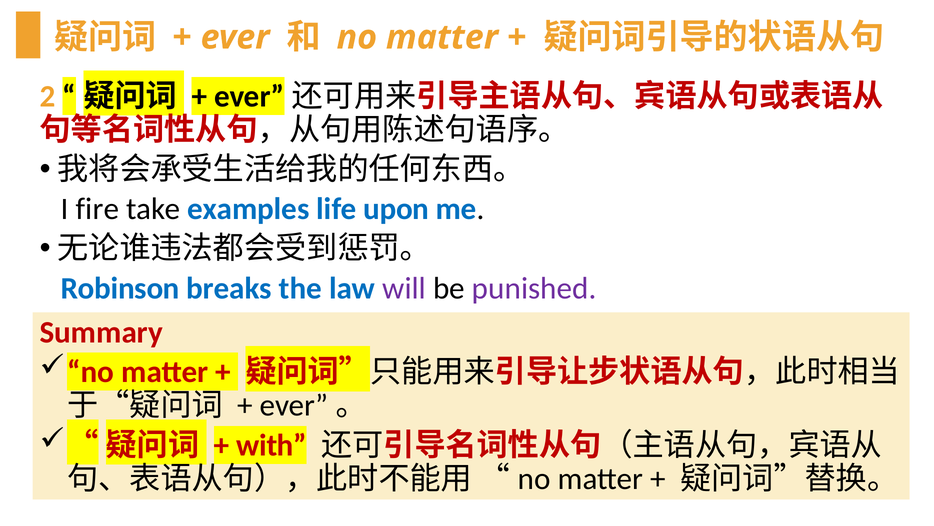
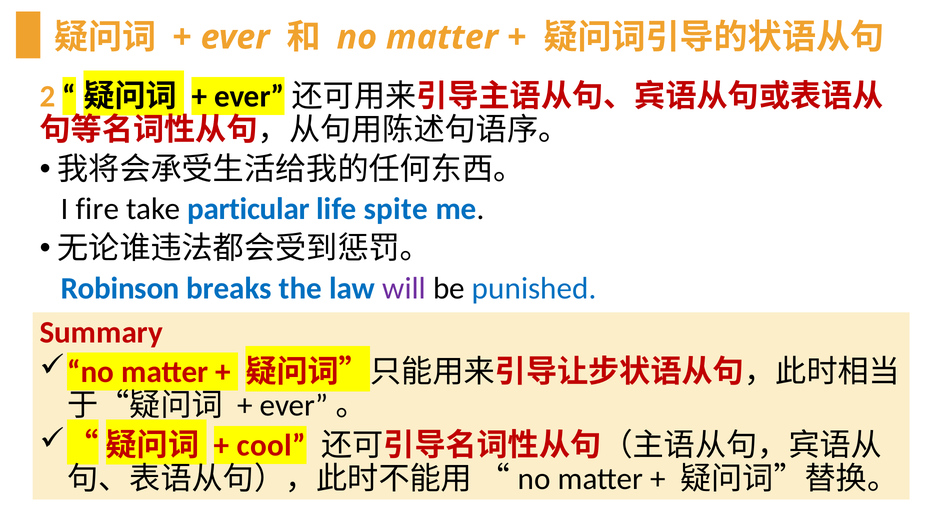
examples: examples -> particular (248, 209)
upon: upon -> spite (396, 209)
punished colour: purple -> blue (534, 288)
with: with -> cool (271, 445)
